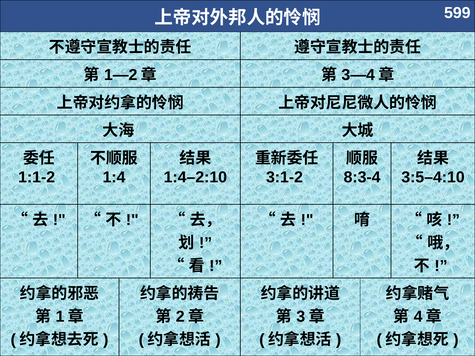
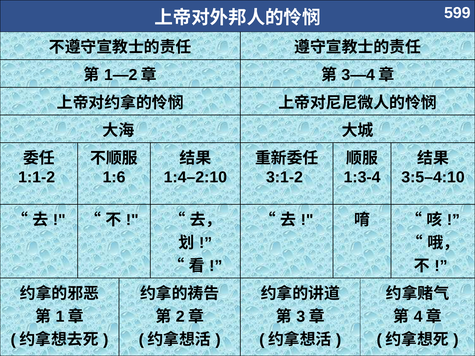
1:4: 1:4 -> 1:6 (114, 177)
8:3-4: 8:3-4 -> 1:3-4 (362, 177)
